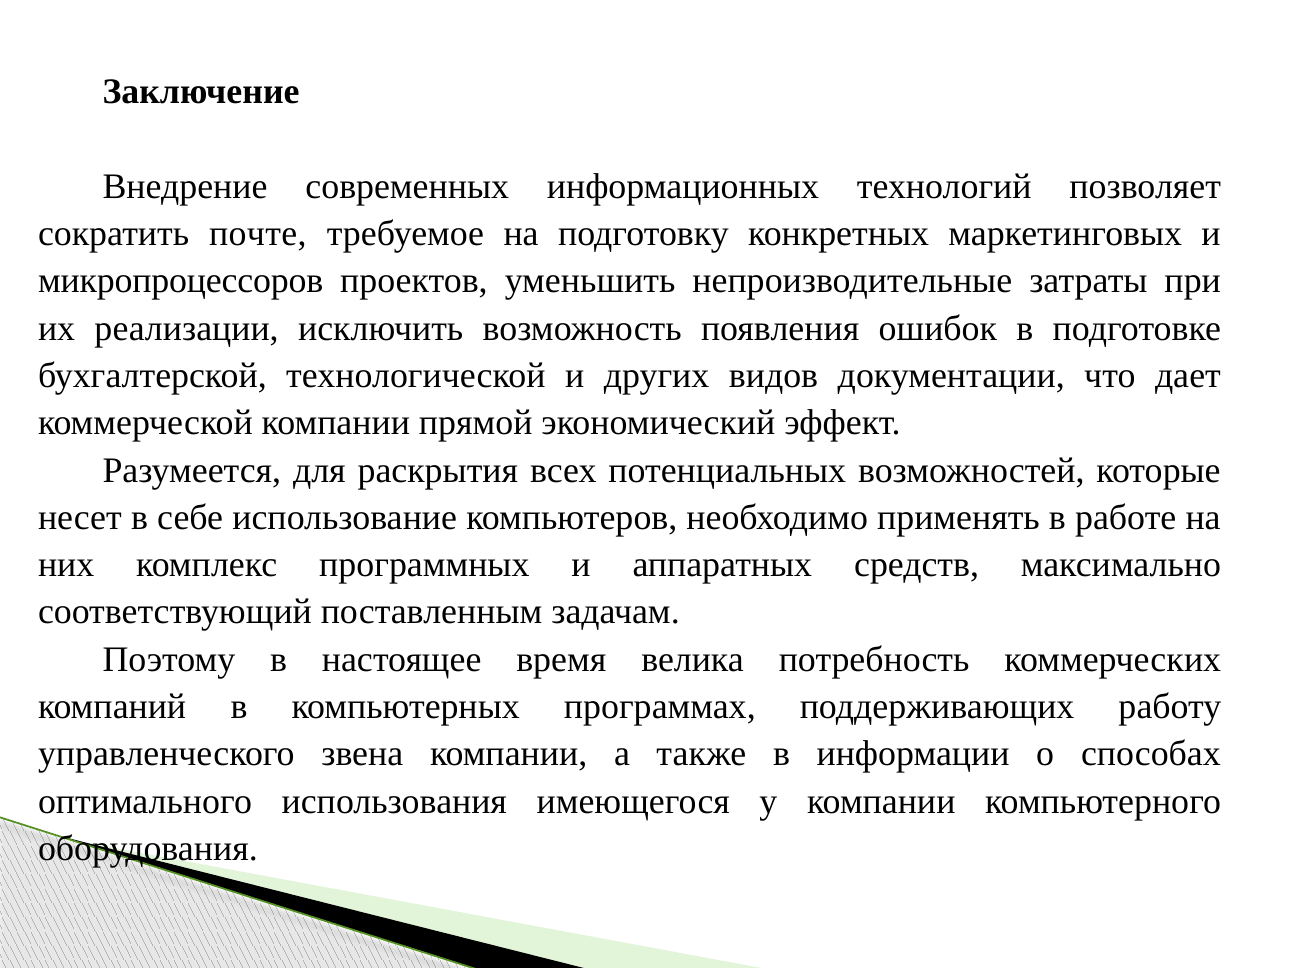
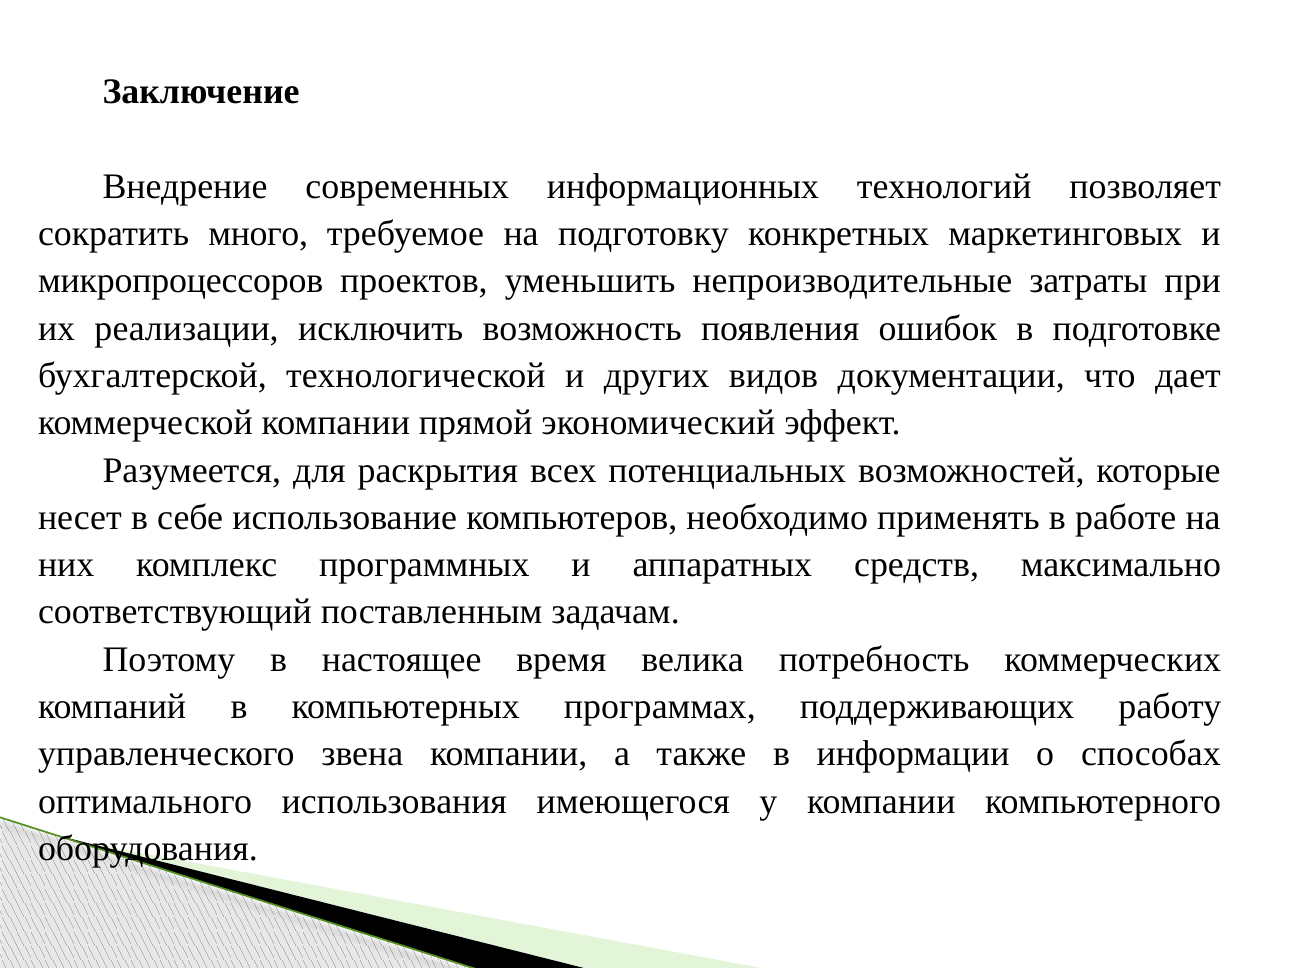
почте: почте -> много (258, 234)
